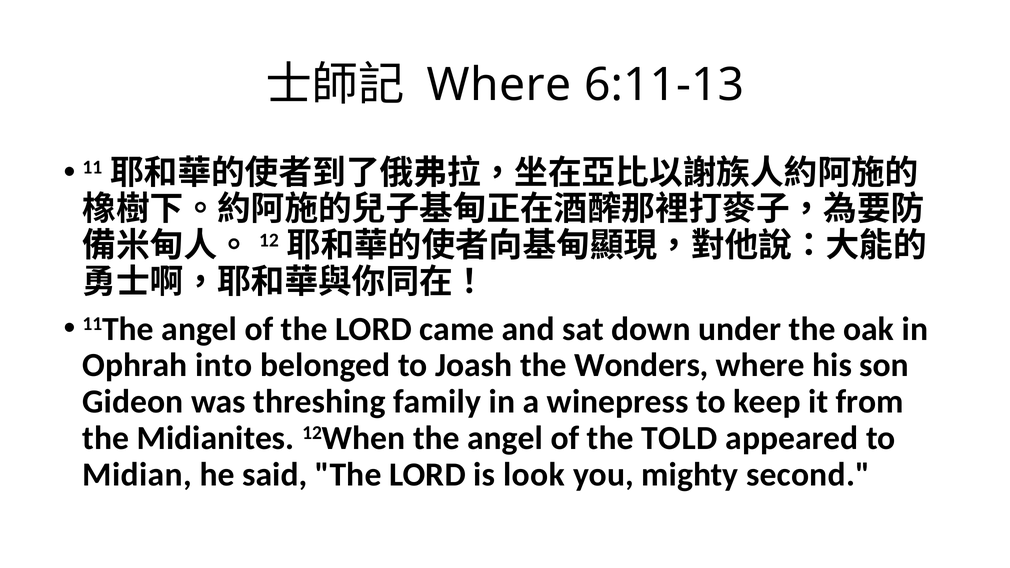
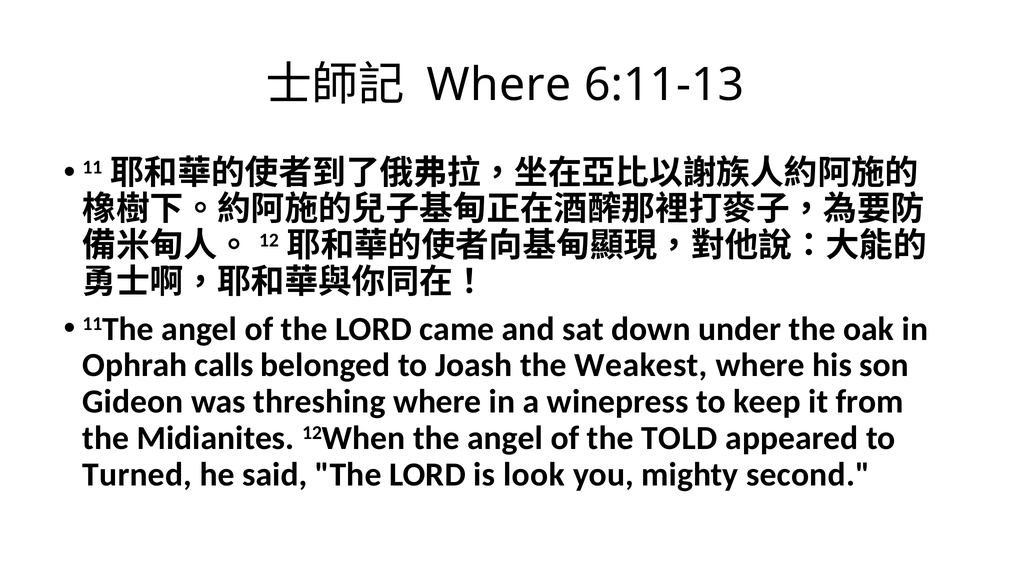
into: into -> calls (224, 365)
Wonders: Wonders -> Weakest (641, 365)
threshing family: family -> where (437, 402)
Midian: Midian -> Turned (137, 475)
